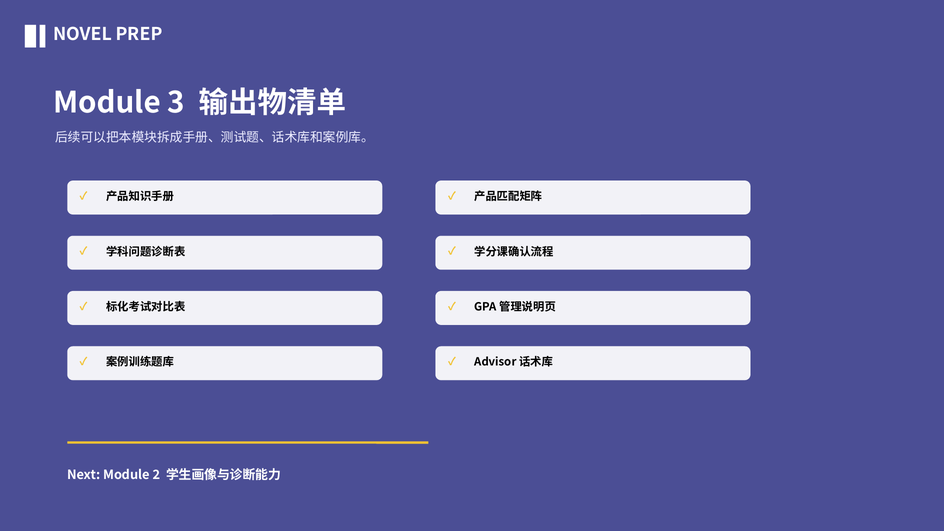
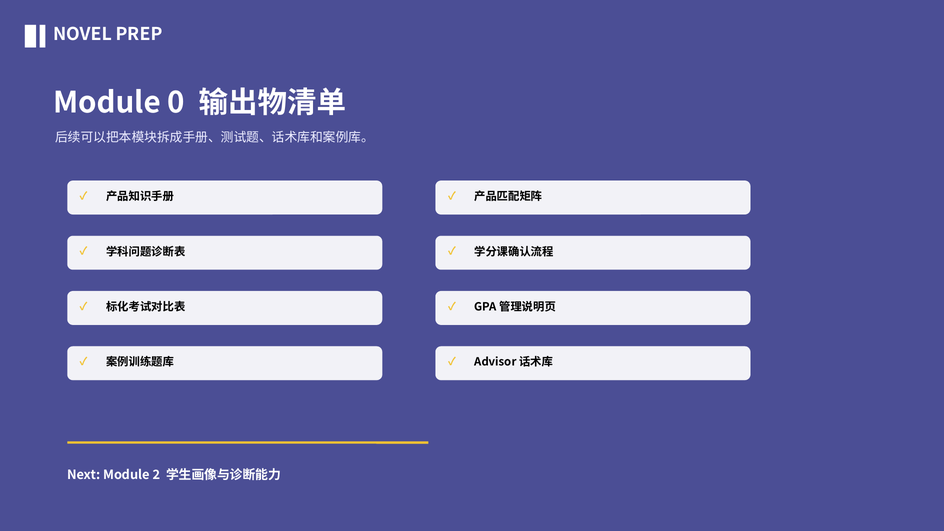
3: 3 -> 0 (176, 103)
